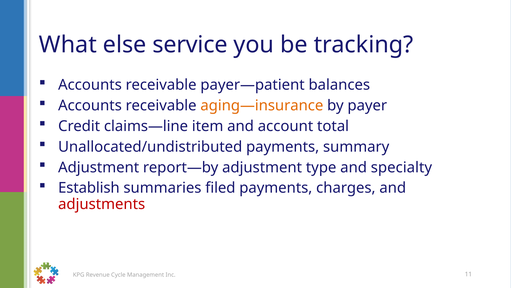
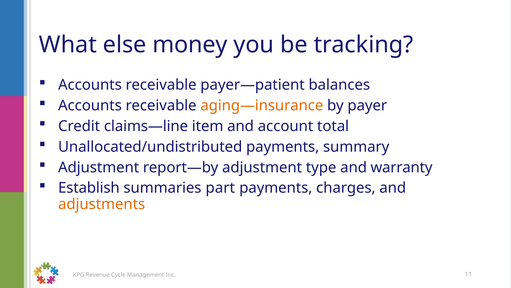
service: service -> money (190, 45)
specialty: specialty -> warranty (402, 167)
filed: filed -> part (220, 188)
adjustments colour: red -> orange (102, 204)
